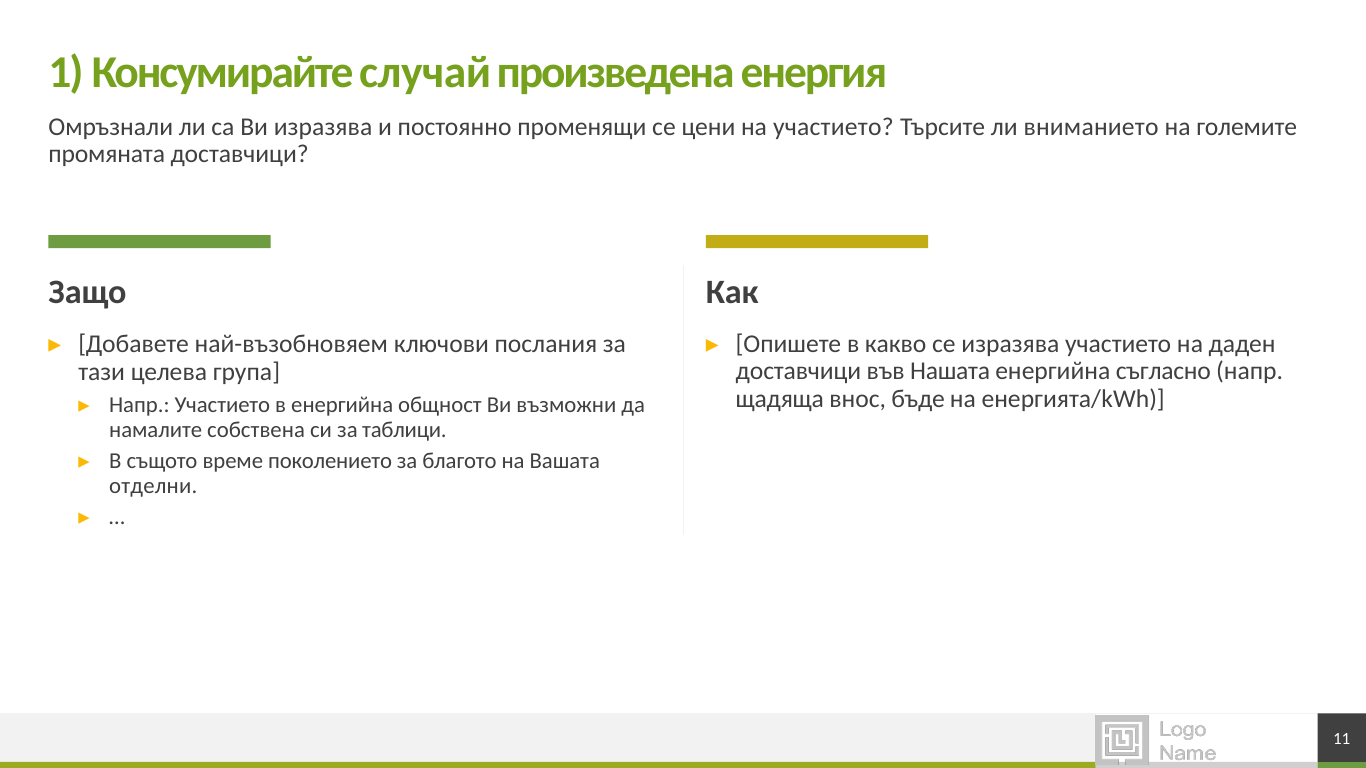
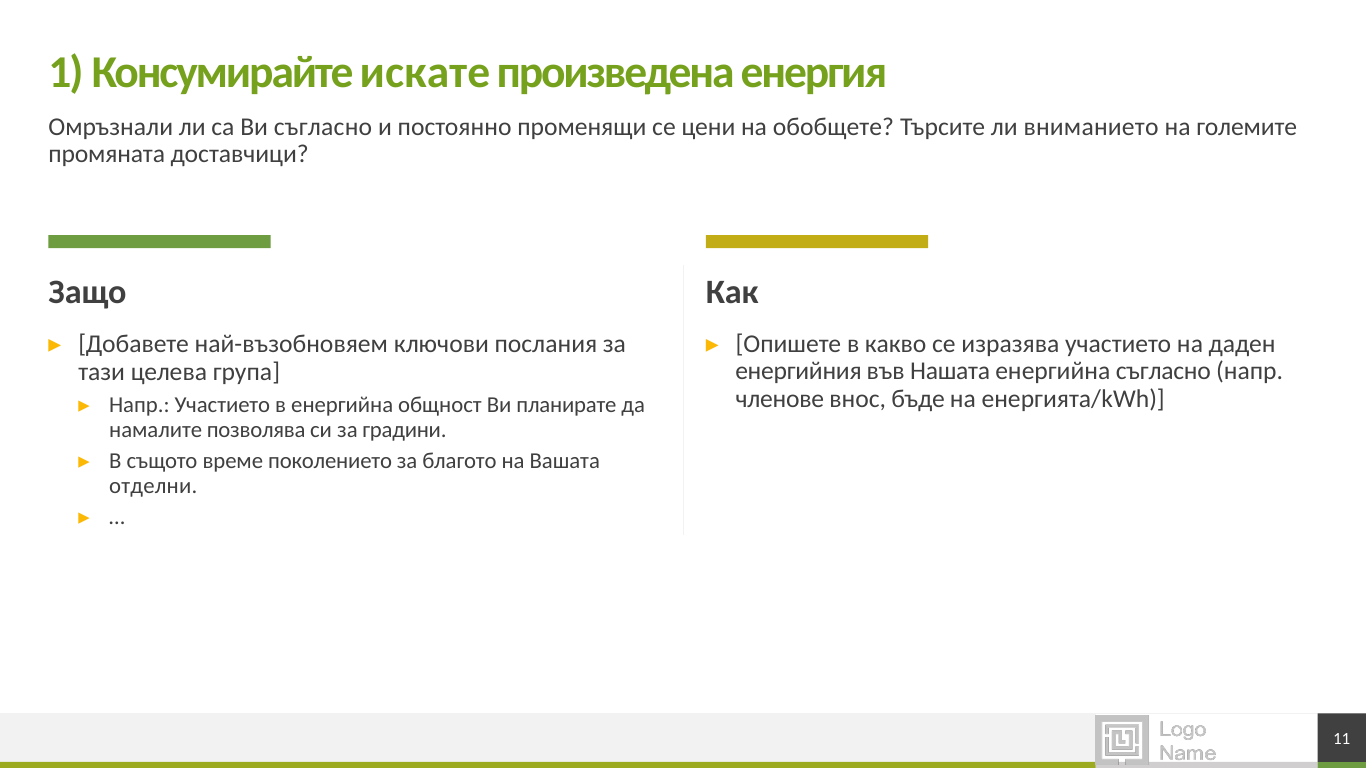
случай: случай -> искате (425, 72)
Ви изразява: изразява -> съгласно (323, 127)
на участието: участието -> обобщете (833, 127)
доставчици: доставчици -> енергийния (798, 372)
щадяща: щадяща -> членове (780, 399)
възможни: възможни -> планирате (566, 405)
собствена: собствена -> позволява (256, 430)
таблици: таблици -> градини (404, 430)
